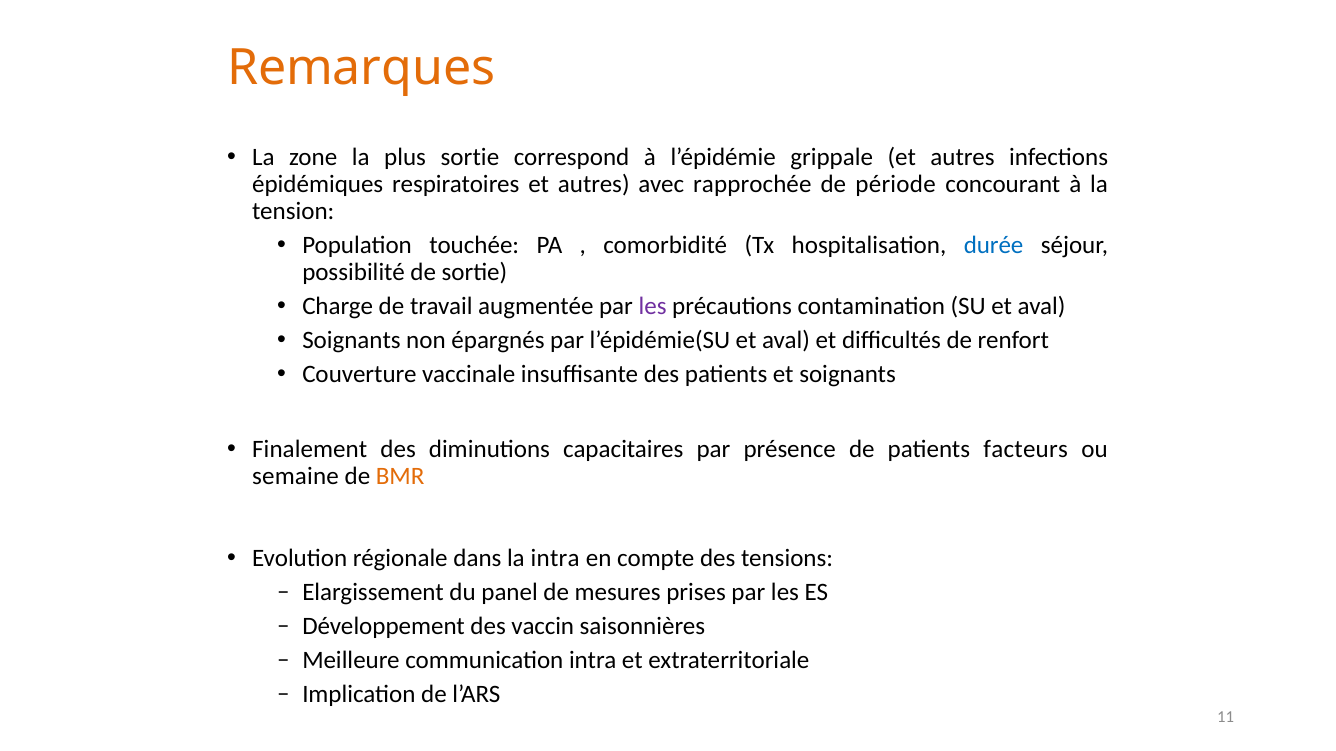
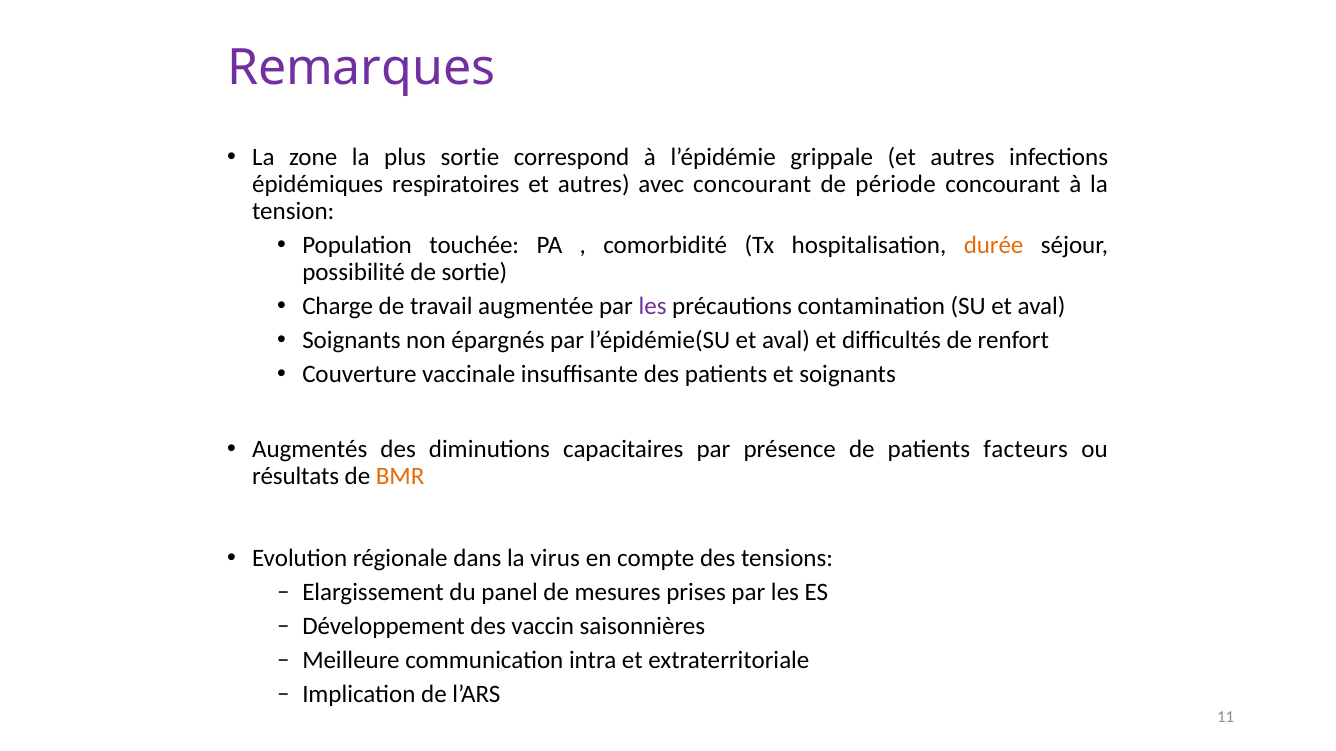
Remarques colour: orange -> purple (361, 68)
avec rapprochée: rapprochée -> concourant (752, 184)
durée colour: blue -> orange (994, 246)
Finalement: Finalement -> Augmentés (310, 450)
semaine: semaine -> résultats (296, 477)
la intra: intra -> virus (555, 559)
